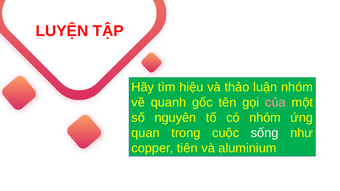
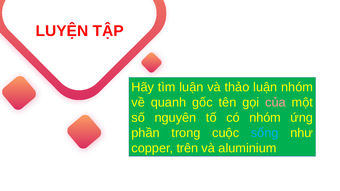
tìm hiệu: hiệu -> luận (191, 87)
quan: quan -> phần (146, 133)
sống colour: white -> light blue (265, 133)
tiên: tiên -> trên (187, 148)
